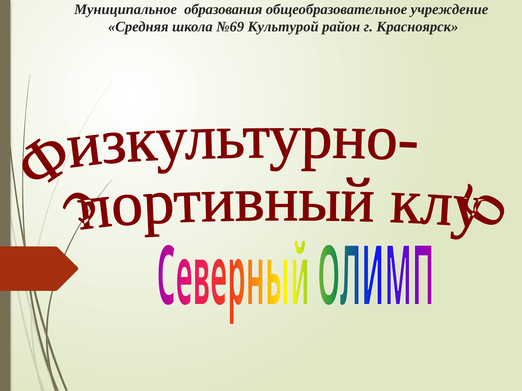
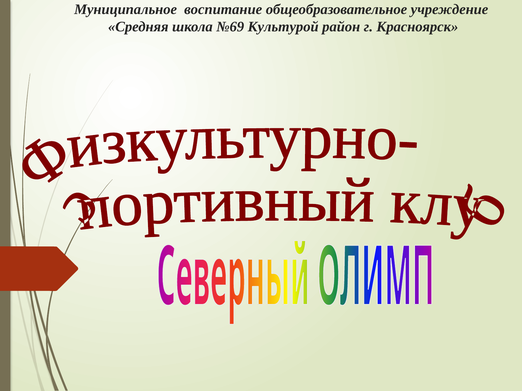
образования: образования -> воспитание (223, 9)
